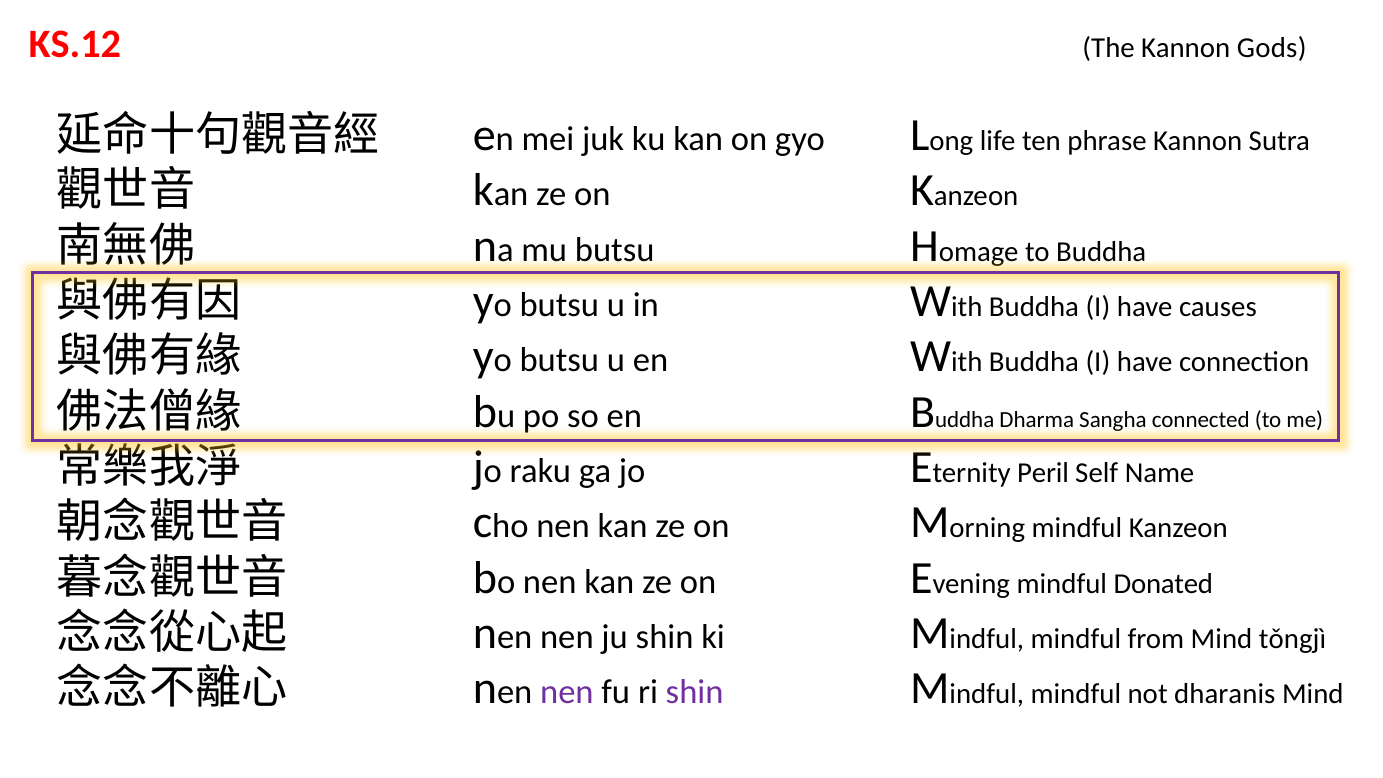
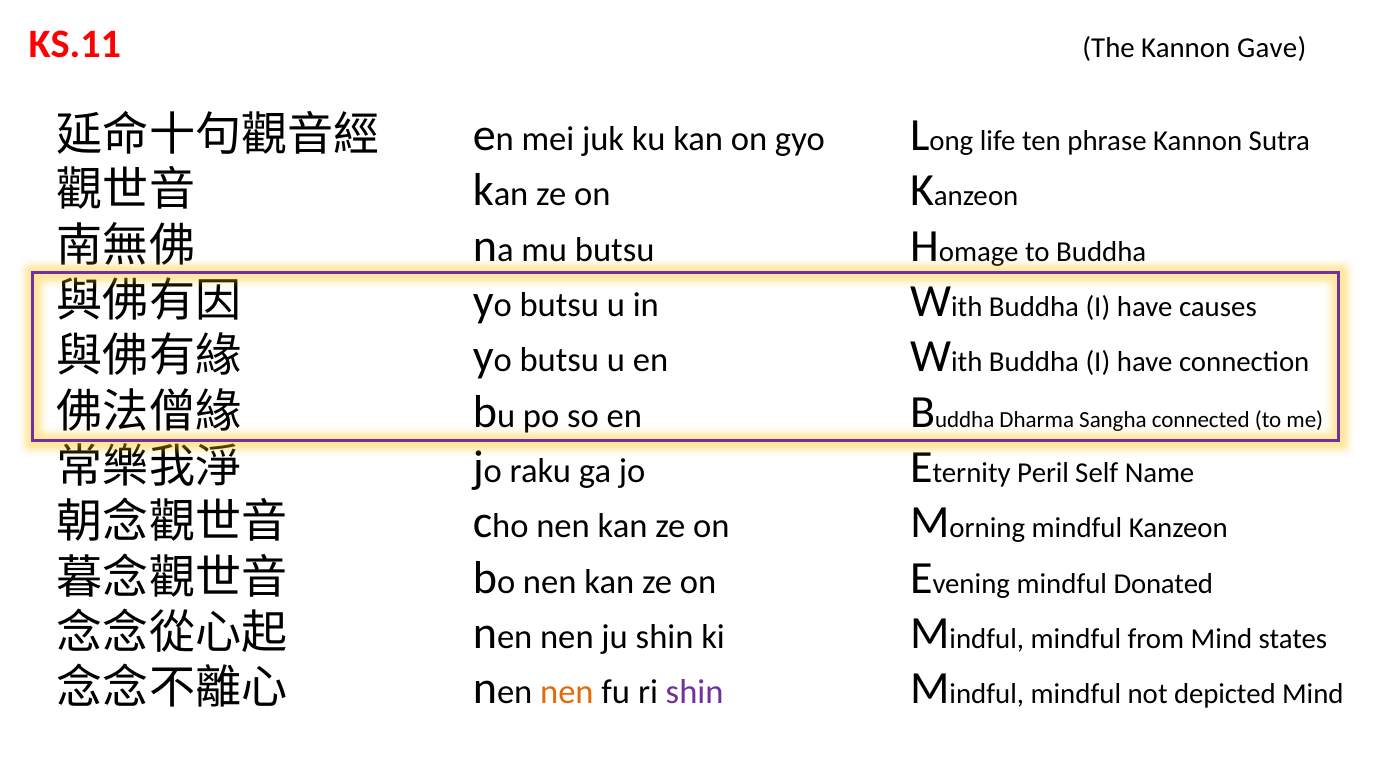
KS.12: KS.12 -> KS.11 (75, 44)
Gods: Gods -> Gave (1272, 48)
tǒngjì: tǒngjì -> states (1293, 639)
nen colour: purple -> orange (567, 692)
dharanis: dharanis -> depicted (1225, 694)
